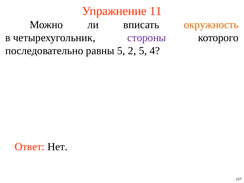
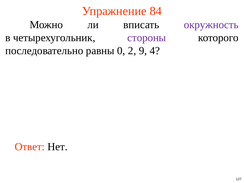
11: 11 -> 84 (156, 11)
окружность colour: orange -> purple (211, 25)
равны 5: 5 -> 0 (121, 51)
2 5: 5 -> 9 (143, 51)
